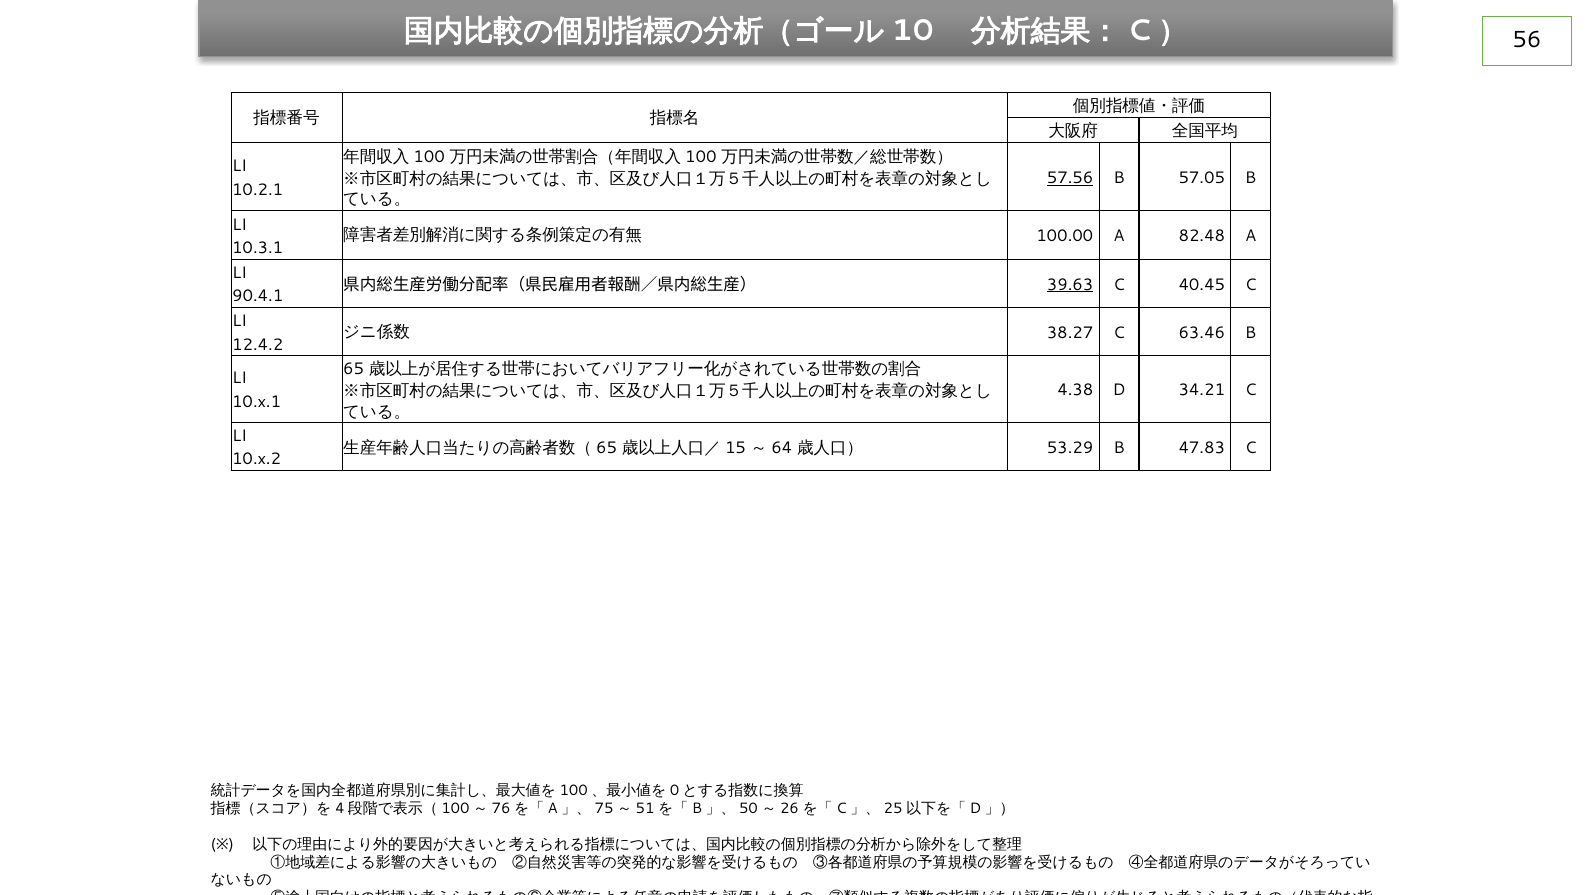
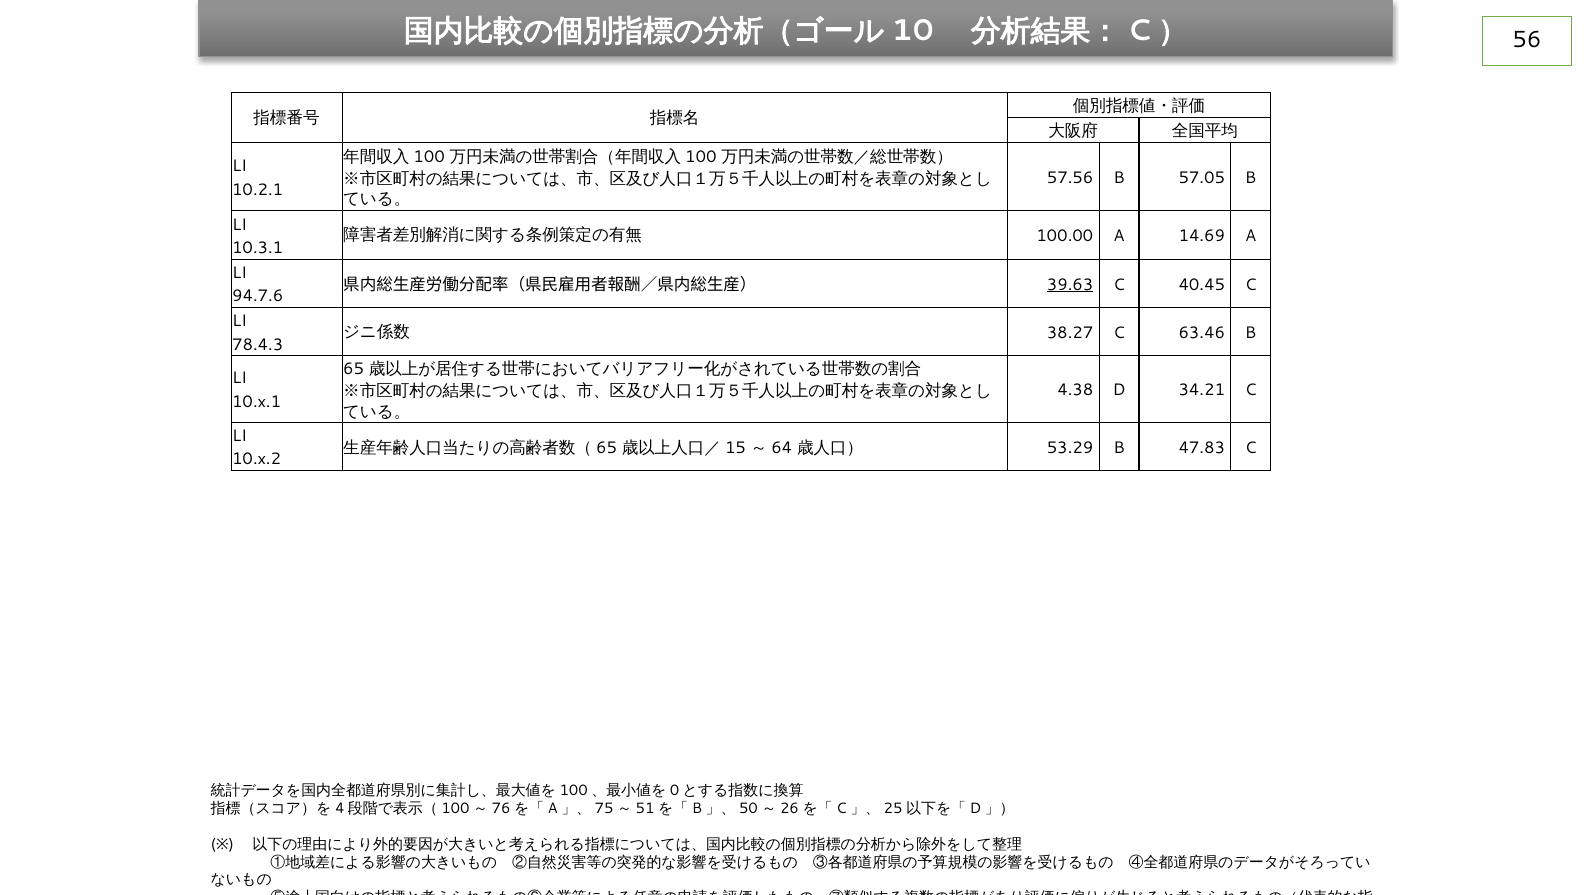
57.56 underline: present -> none (1070, 178)
82.48: 82.48 -> 14.69 (1202, 236)
90.4.1: 90.4.1 -> 94.7.6 (258, 297)
12.4.2: 12.4.2 -> 78.4.3 (258, 345)
